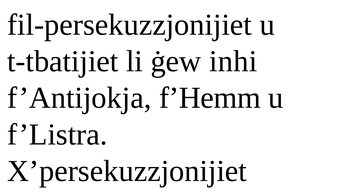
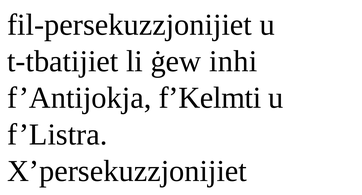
f’Hemm: f’Hemm -> f’Kelmti (210, 98)
